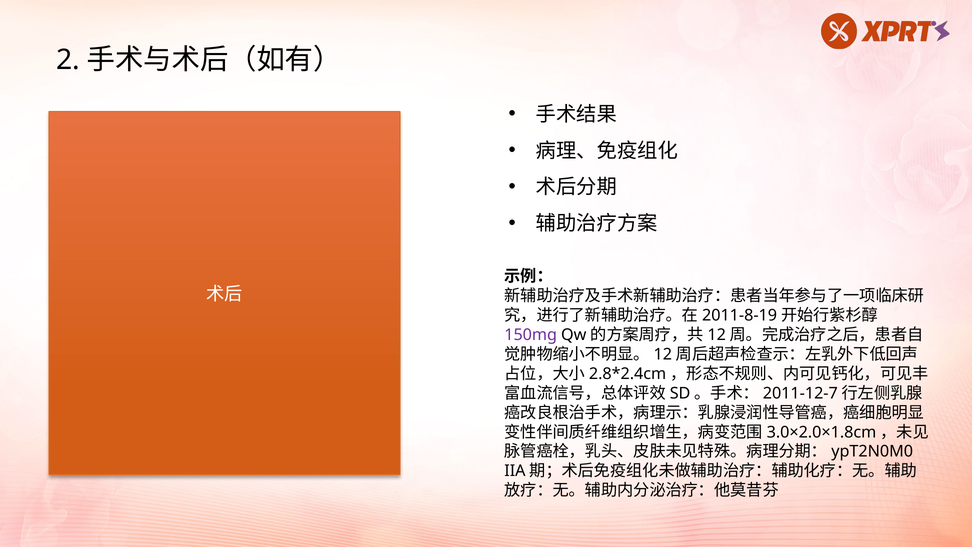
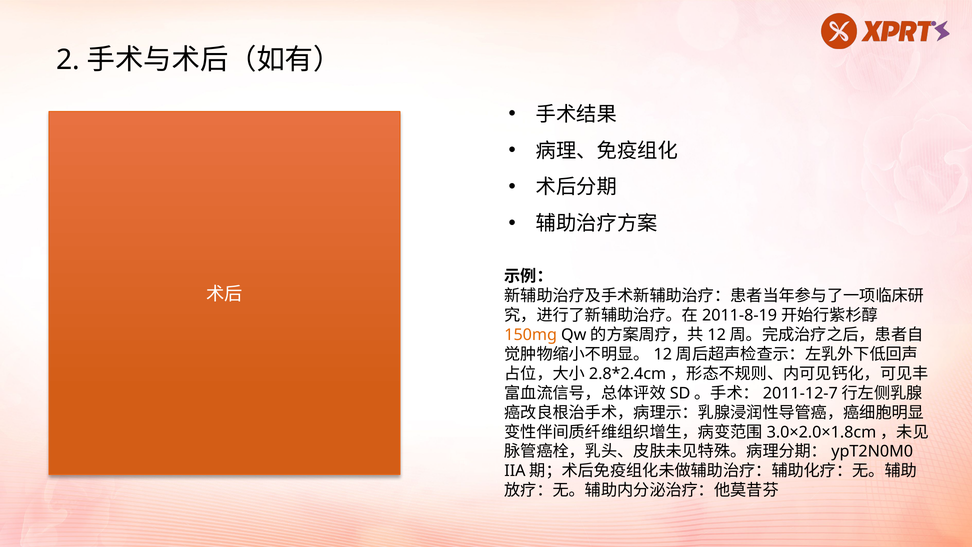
150mg colour: purple -> orange (531, 335)
